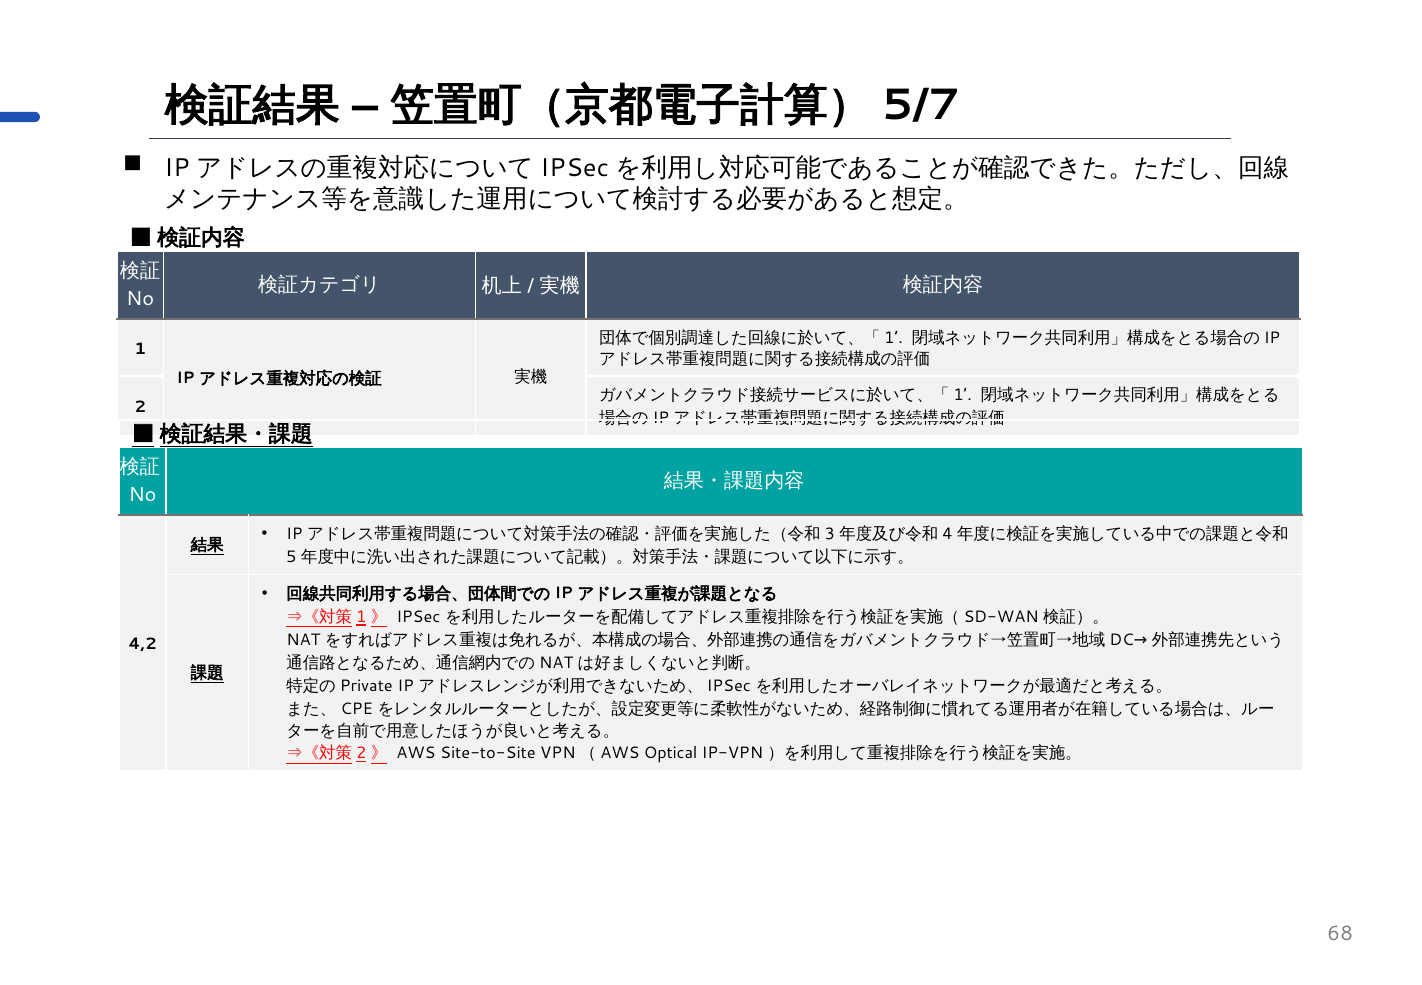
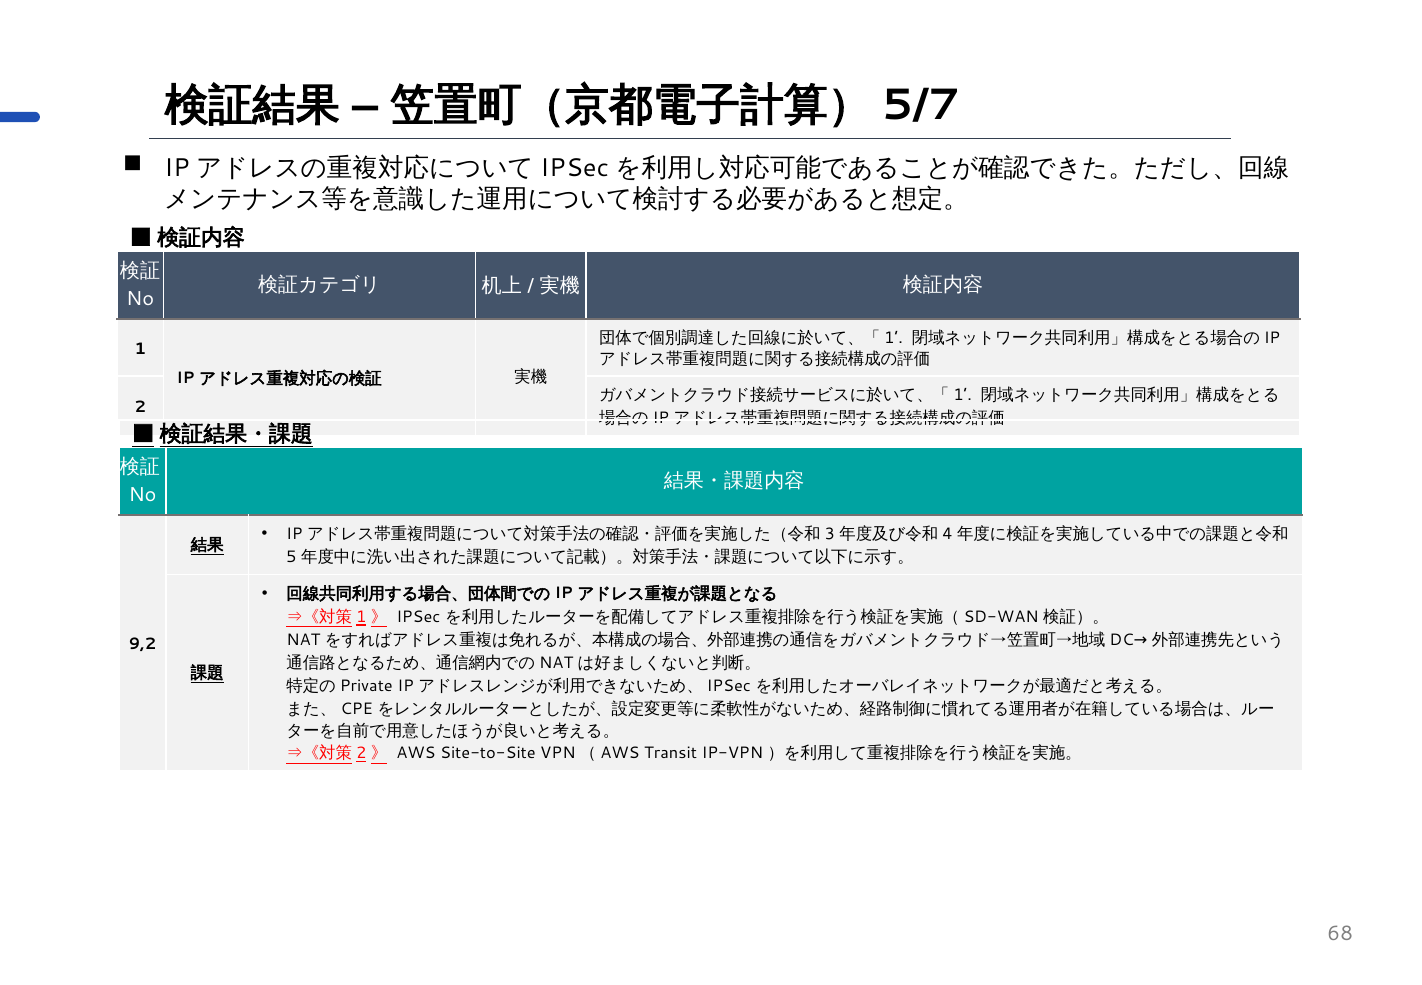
4,2: 4,2 -> 9,2 (143, 644)
Optical: Optical -> Transit (671, 753)
